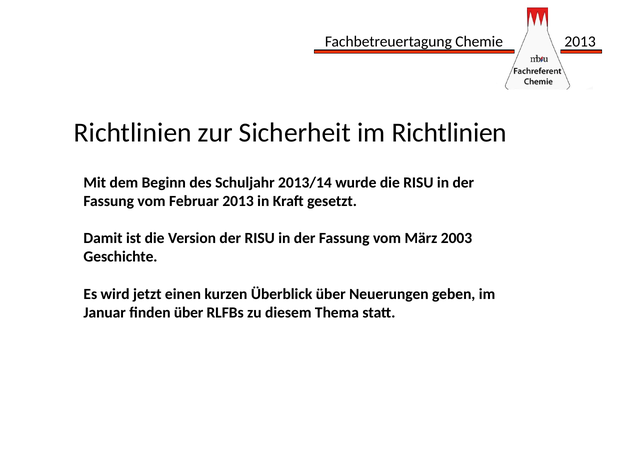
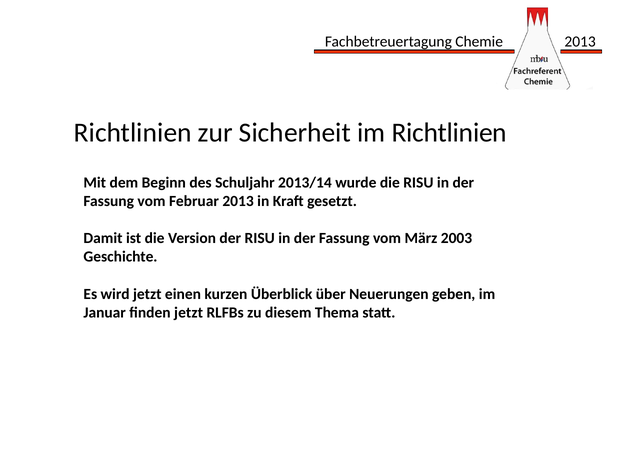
finden über: über -> jetzt (189, 313)
